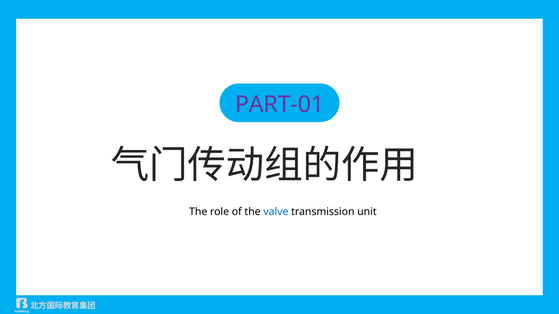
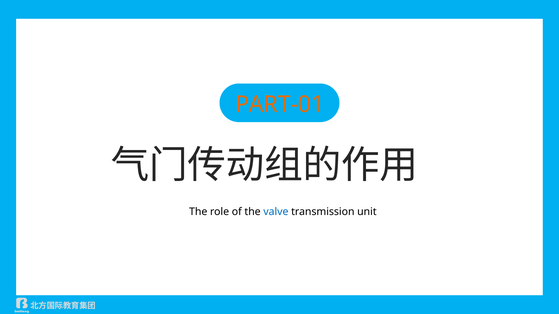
PART-01 colour: purple -> orange (280, 105)
